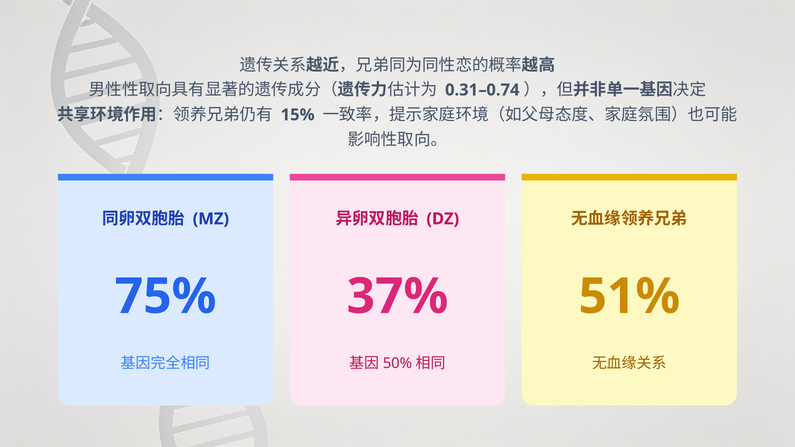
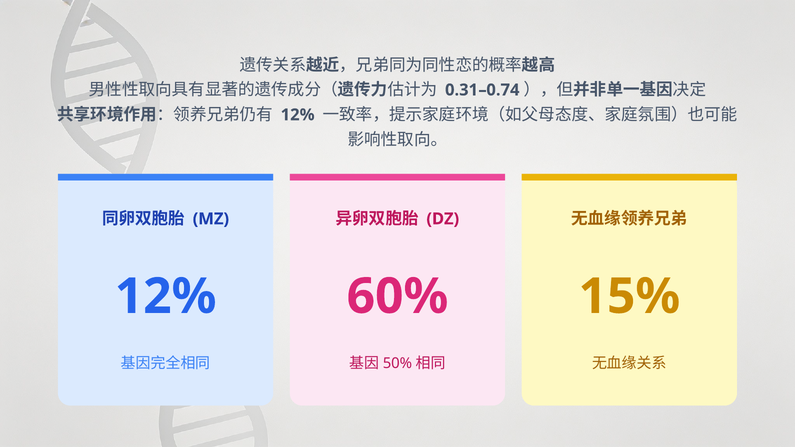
15%: 15% -> 12% (298, 115)
75%: 75% -> 12% (166, 297)
37%: 37% -> 60% (397, 297)
51%: 51% -> 15% (629, 297)
